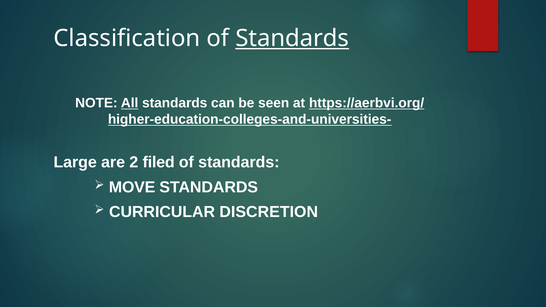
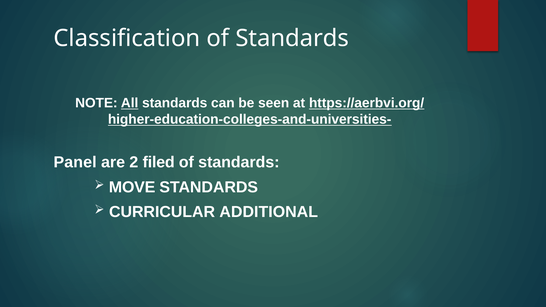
Standards underline: present -> none (292, 38)
Large: Large -> Panel (75, 162)
DISCRETION: DISCRETION -> ADDITIONAL (269, 212)
